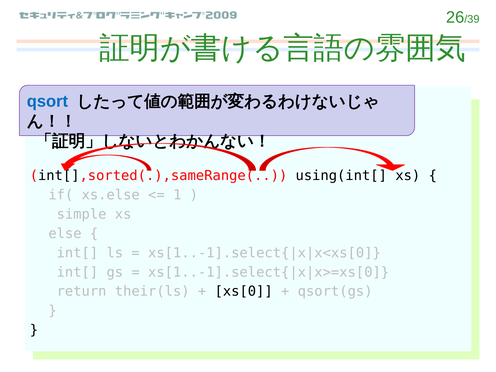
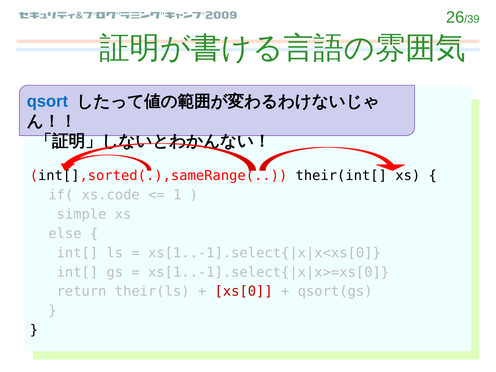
using(int[: using(int[ -> their(int[ (341, 176)
xs.else: xs.else -> xs.code (111, 195)
xs[0 colour: black -> red (244, 291)
